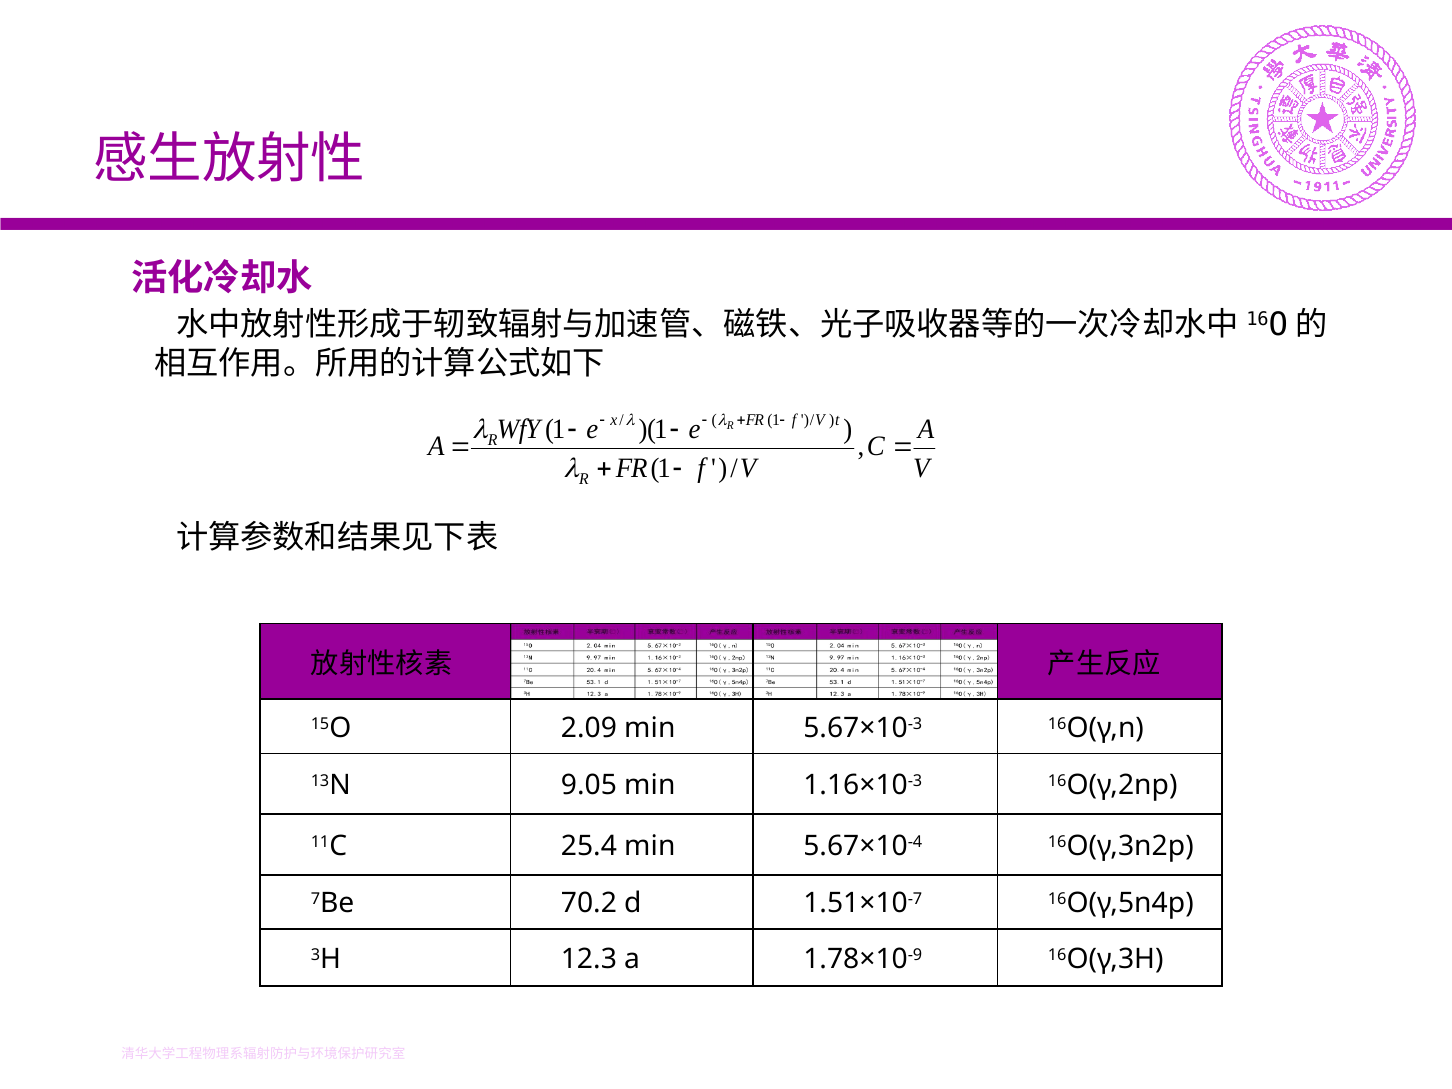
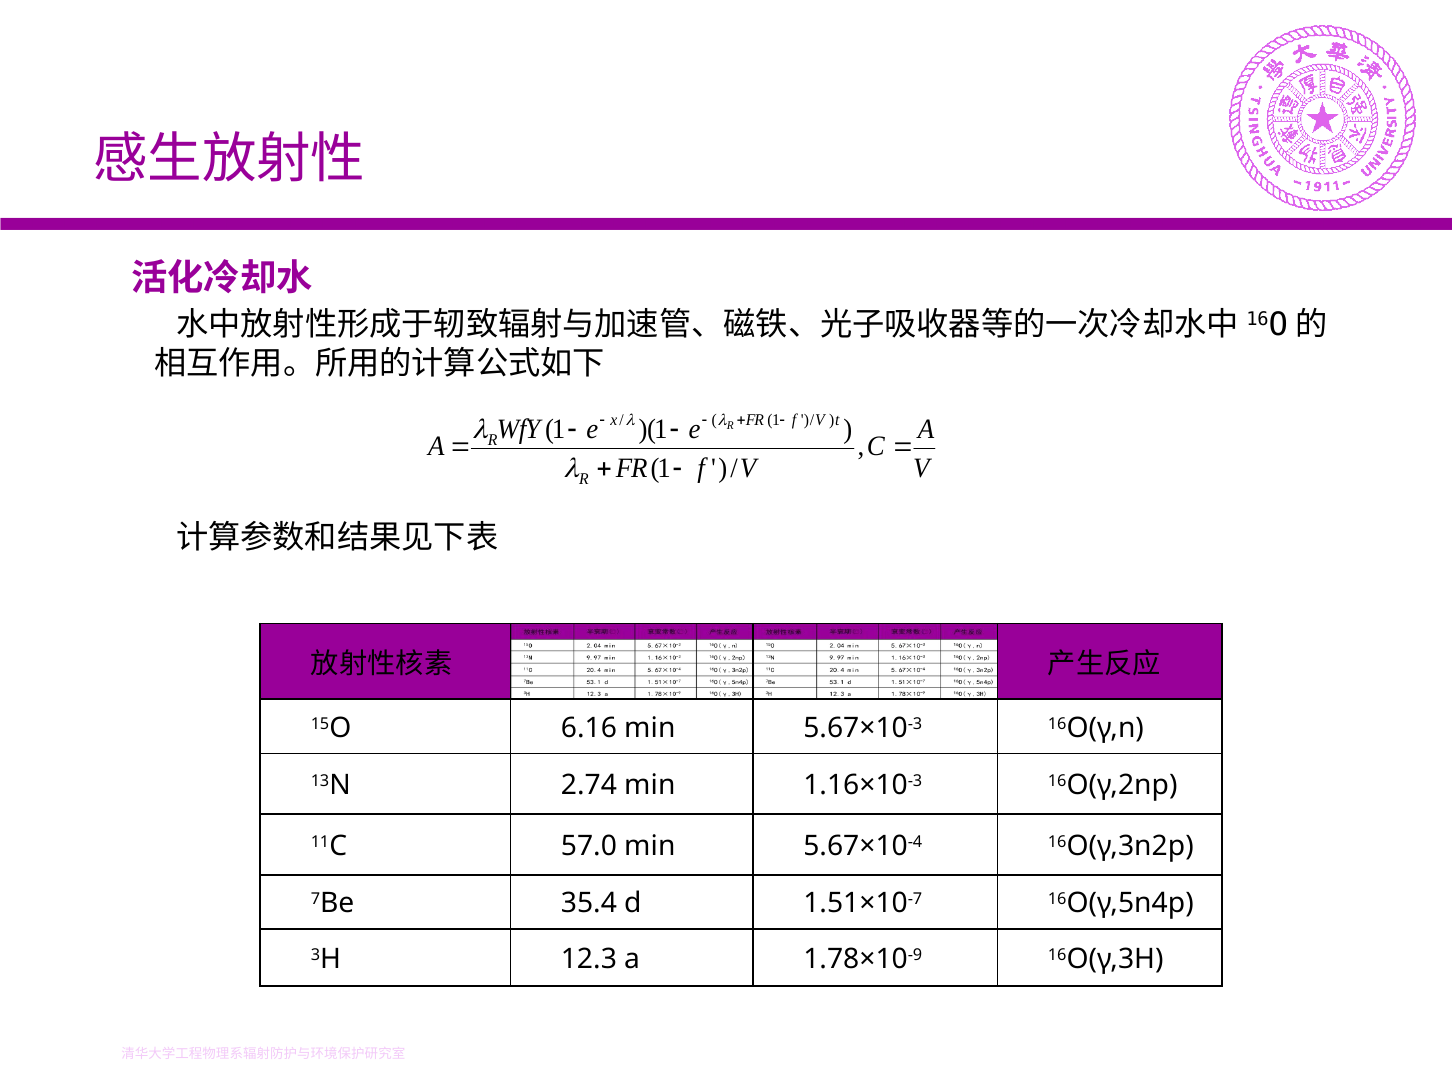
2.09: 2.09 -> 6.16 (589, 728)
9.05: 9.05 -> 2.74 (589, 786)
25.4: 25.4 -> 57.0 (589, 846)
70.2: 70.2 -> 35.4 (589, 904)
